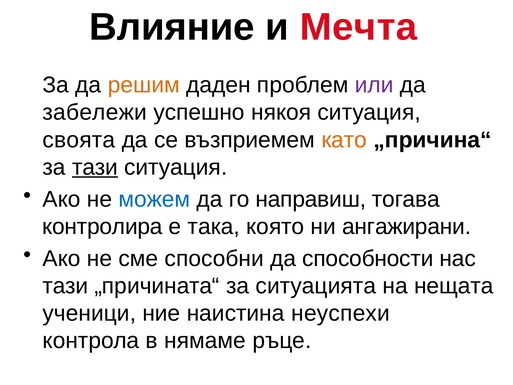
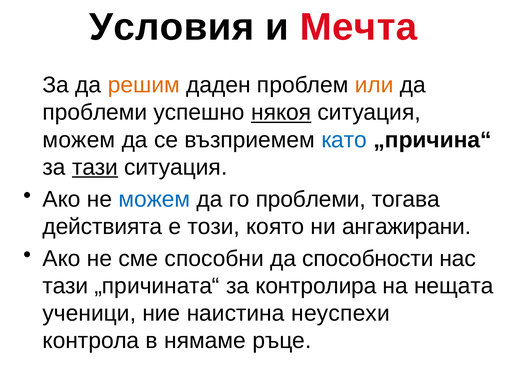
Влияние: Влияние -> Условия (172, 27)
или colour: purple -> orange (374, 85)
забележи: забележи -> проблеми (95, 112)
някоя underline: none -> present (281, 112)
своята: своята -> можем (79, 140)
като colour: orange -> blue (344, 140)
го направиш: направиш -> проблеми (311, 199)
контролира: контролира -> действията (102, 226)
така: така -> този (214, 226)
ситуацията: ситуацията -> контролира (316, 286)
